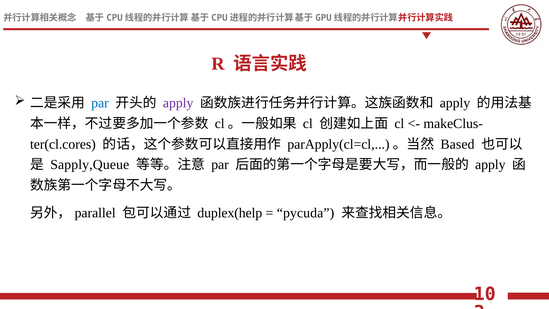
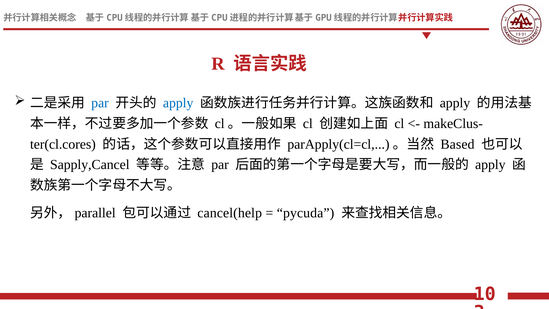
apply colour: purple -> blue (178, 103)
Sapply,Queue: Sapply,Queue -> Sapply,Cancel (90, 165)
duplex(help: duplex(help -> cancel(help (230, 213)
